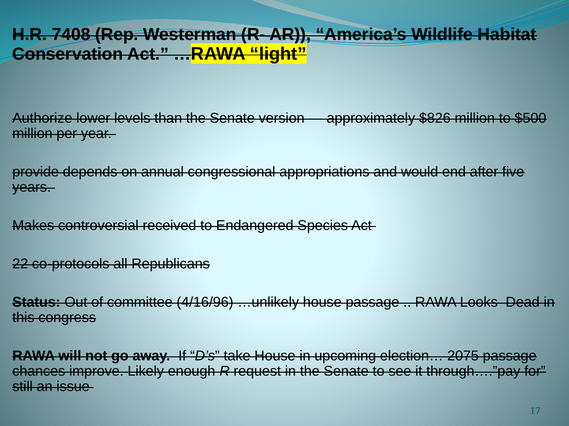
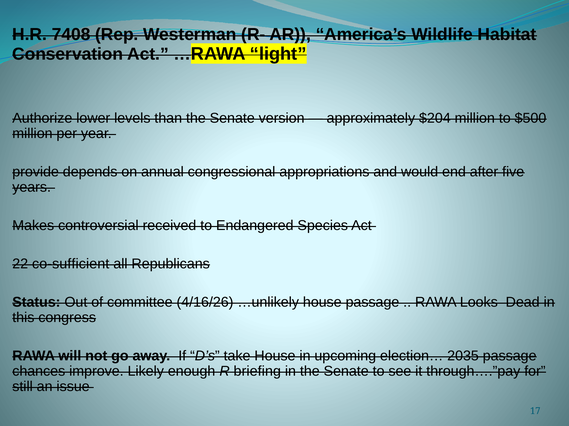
$826: $826 -> $204 (435, 118)
co-protocols: co-protocols -> co-sufficient (71, 264)
4/16/96: 4/16/96 -> 4/16/26 (205, 303)
2075: 2075 -> 2035 (463, 356)
request: request -> briefing (257, 372)
